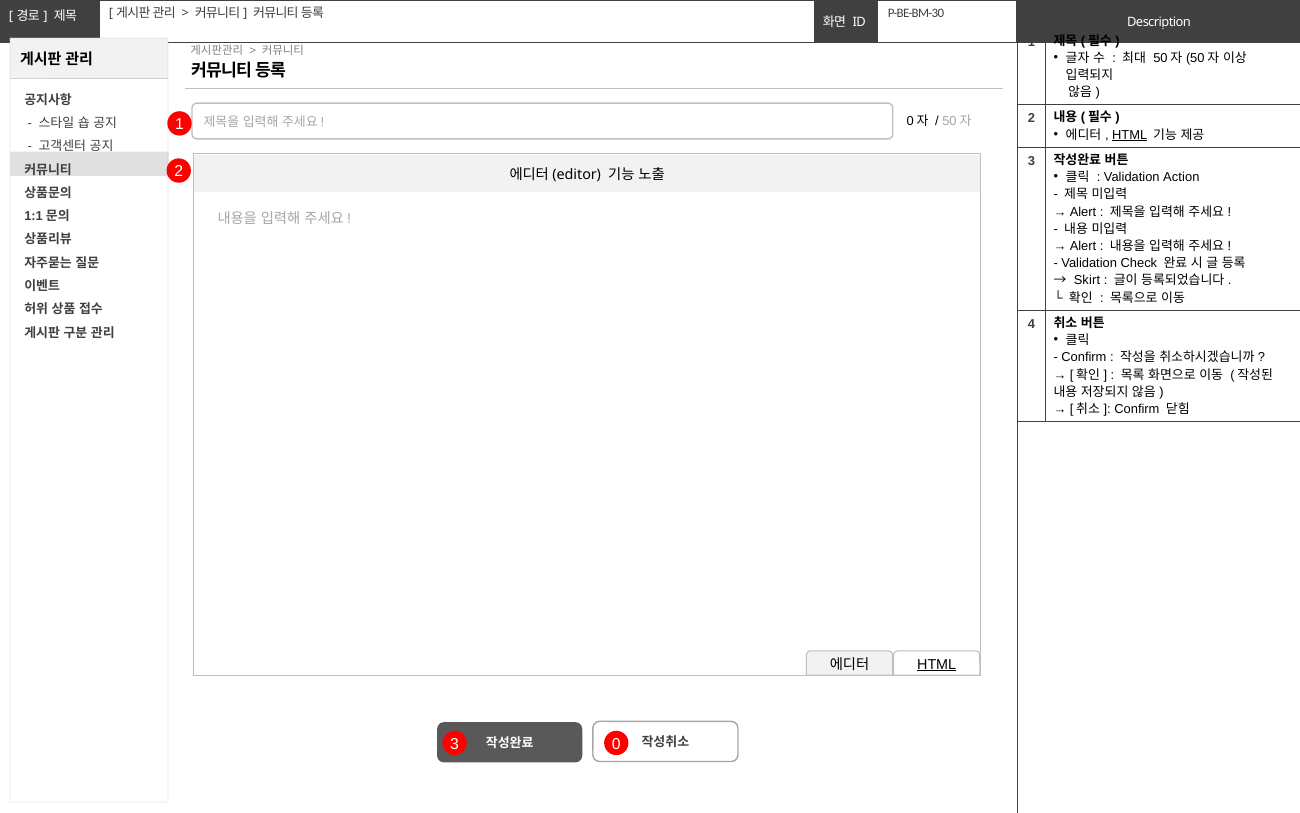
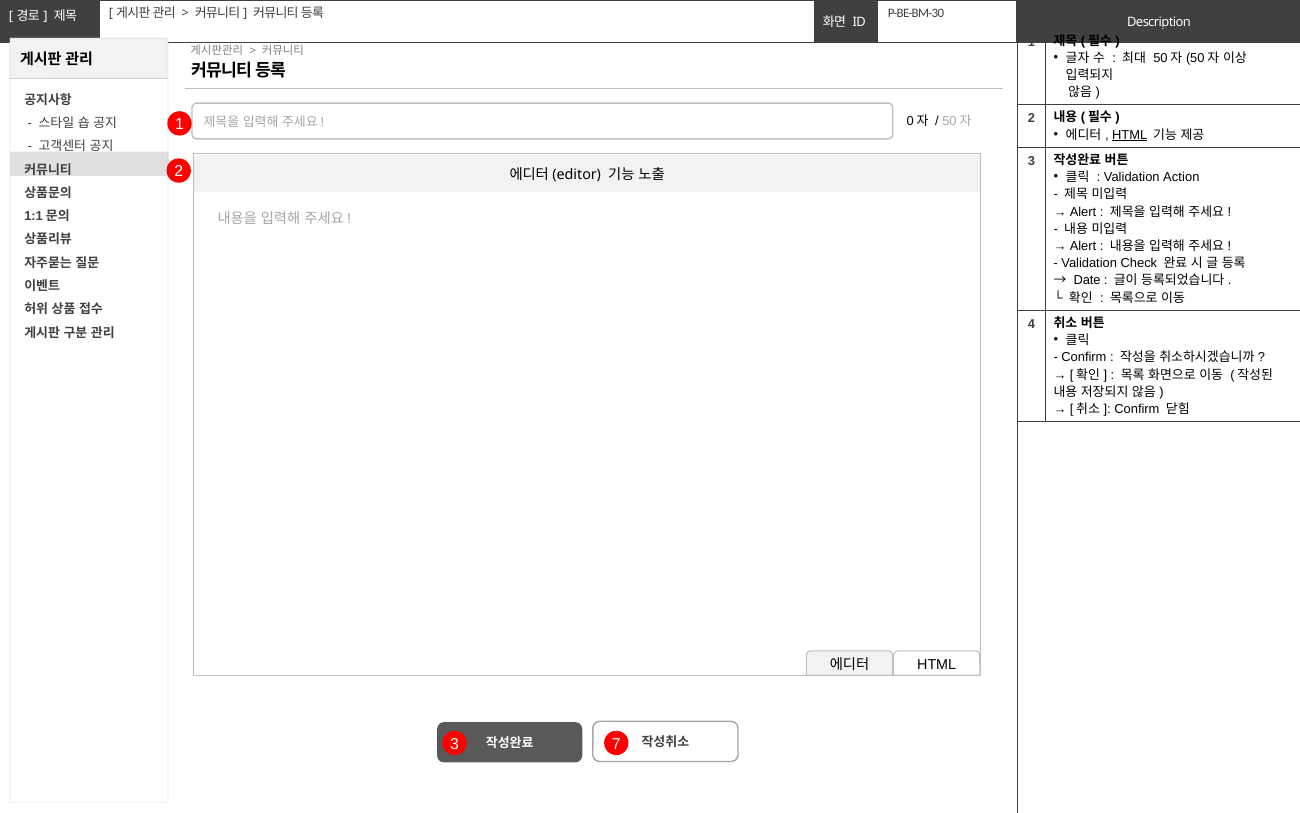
Skirt: Skirt -> Date (1087, 280)
HTML underline: present -> none (937, 664)
0: 0 -> 7 (616, 743)
